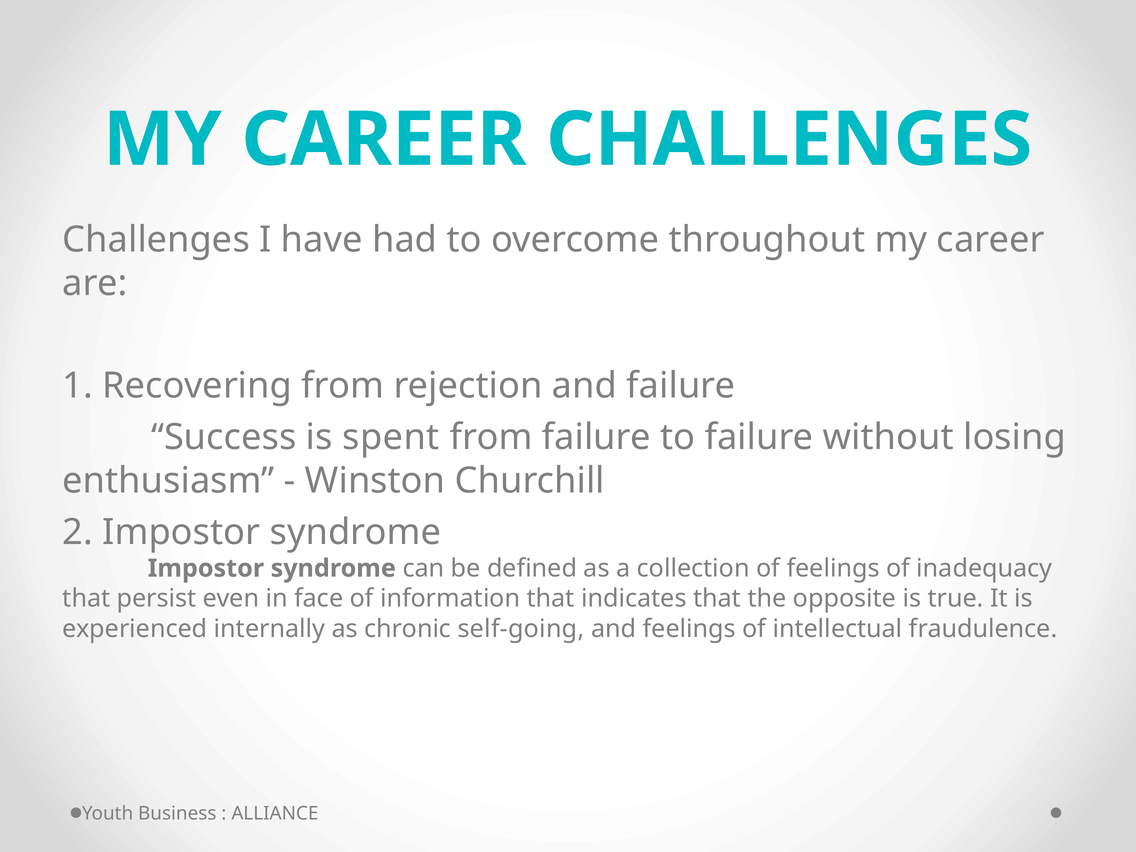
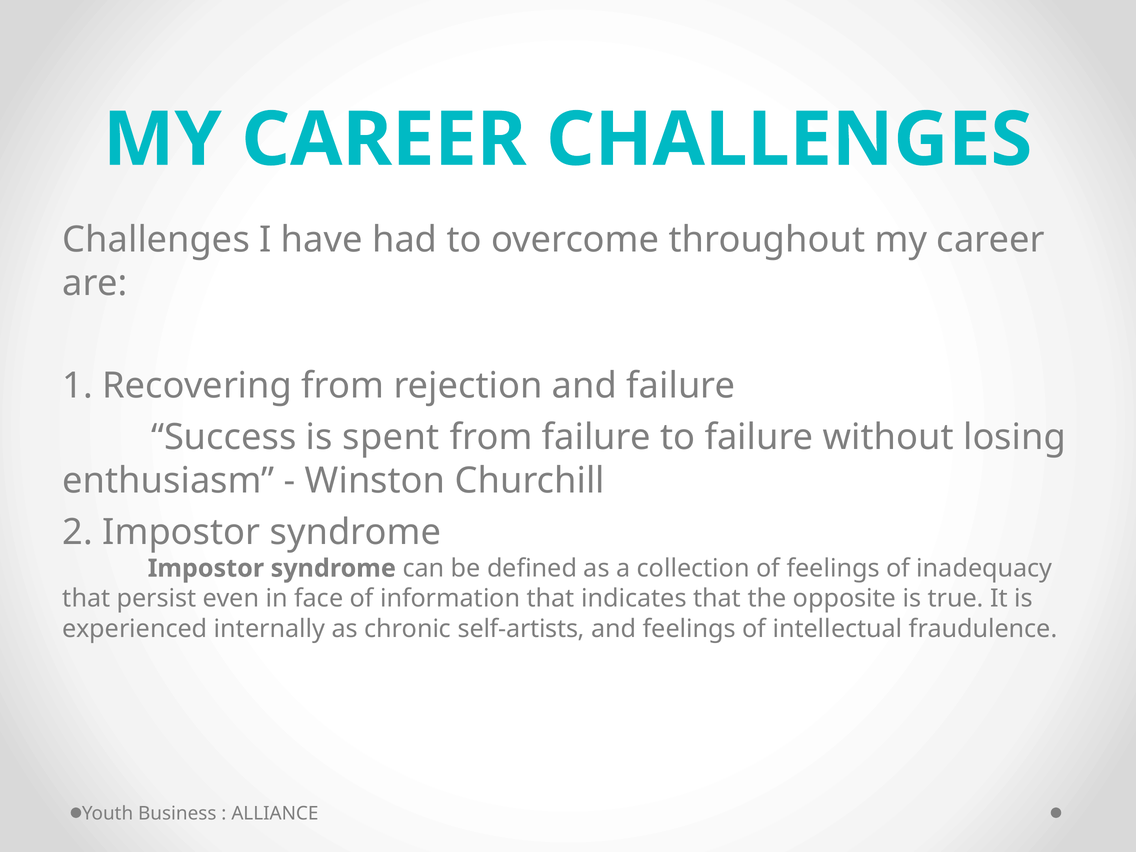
self-going: self-going -> self-artists (521, 629)
